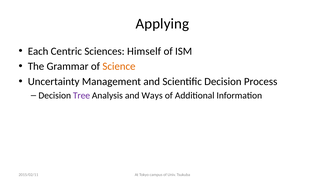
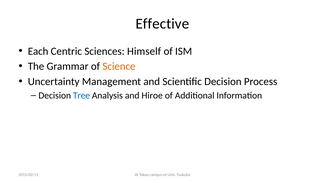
Applying: Applying -> Effective (162, 24)
Tree colour: purple -> blue (82, 95)
Ways: Ways -> Hiroe (152, 95)
